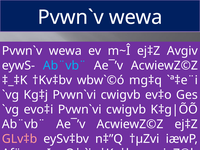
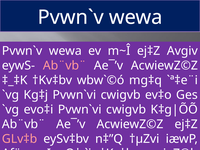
Ab¨vb¨ colour: light blue -> pink (65, 65)
